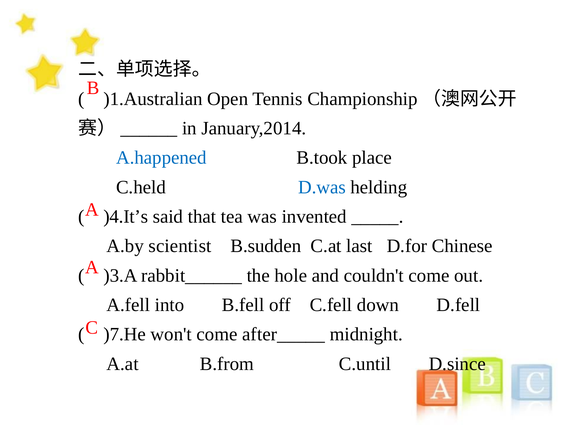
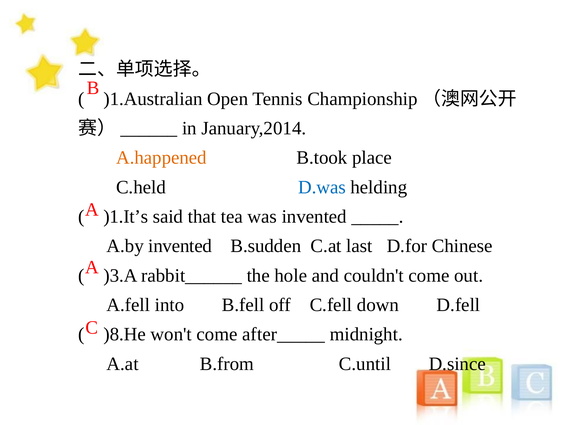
A.happened colour: blue -> orange (161, 158)
)4.It’s: )4.It’s -> )1.It’s (126, 217)
A.by scientist: scientist -> invented (180, 246)
)7.He: )7.He -> )8.He (125, 335)
